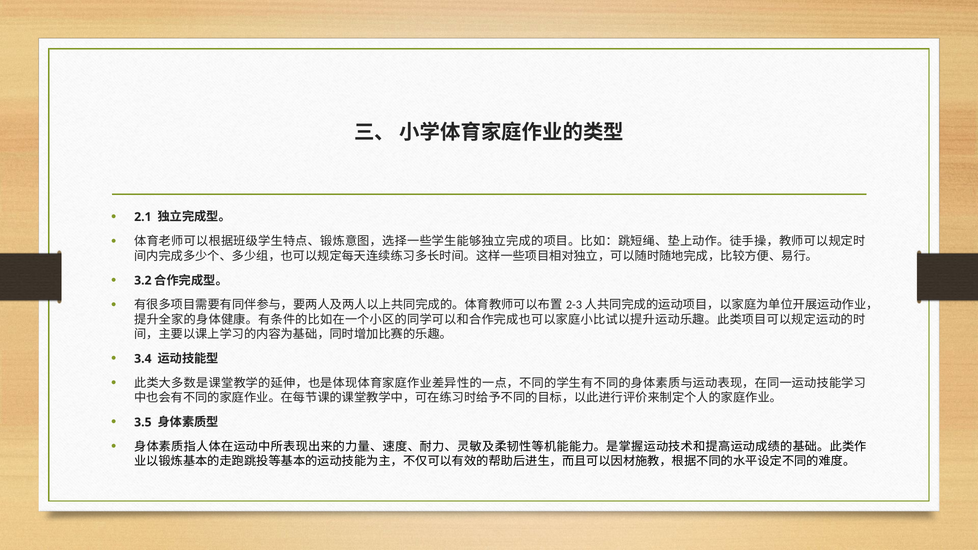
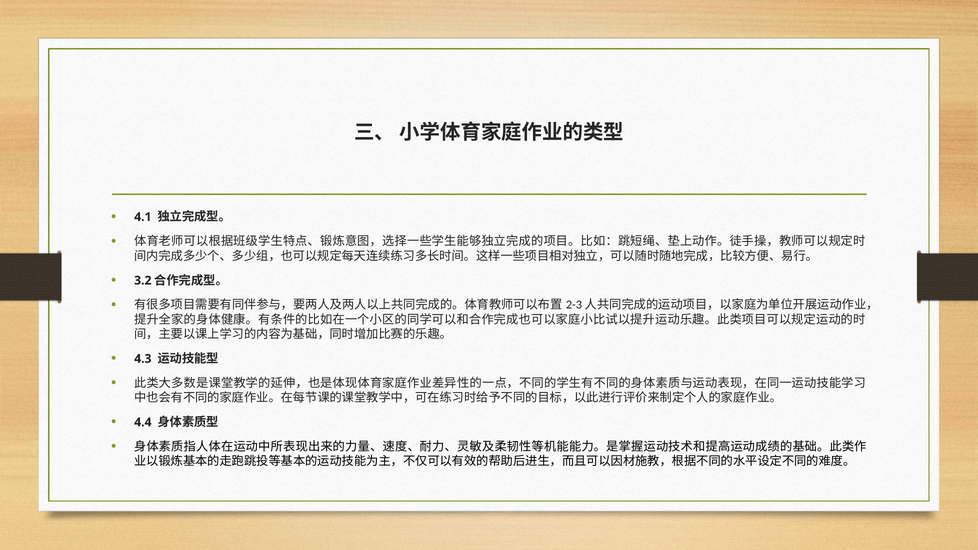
2.1: 2.1 -> 4.1 (143, 217)
3.4: 3.4 -> 4.3 (143, 359)
3.5: 3.5 -> 4.4 (143, 422)
